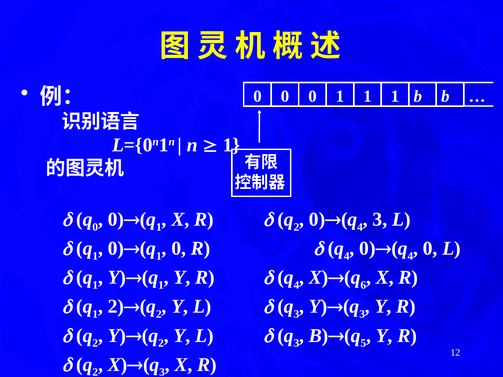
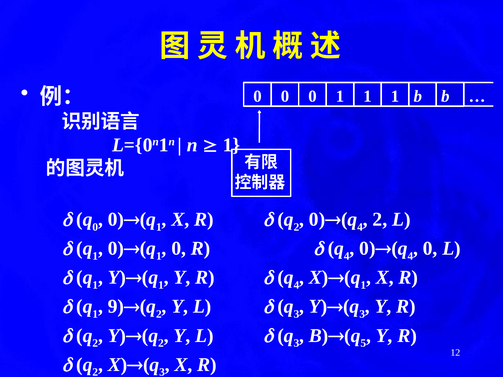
3: 3 -> 2 (380, 220)
6: 6 -> 1 (363, 285)
2: 2 -> 9 (116, 307)
